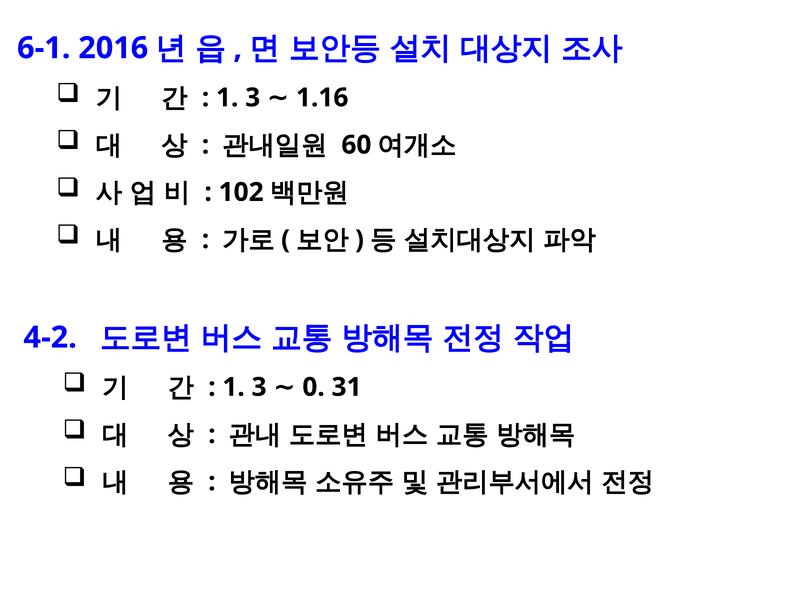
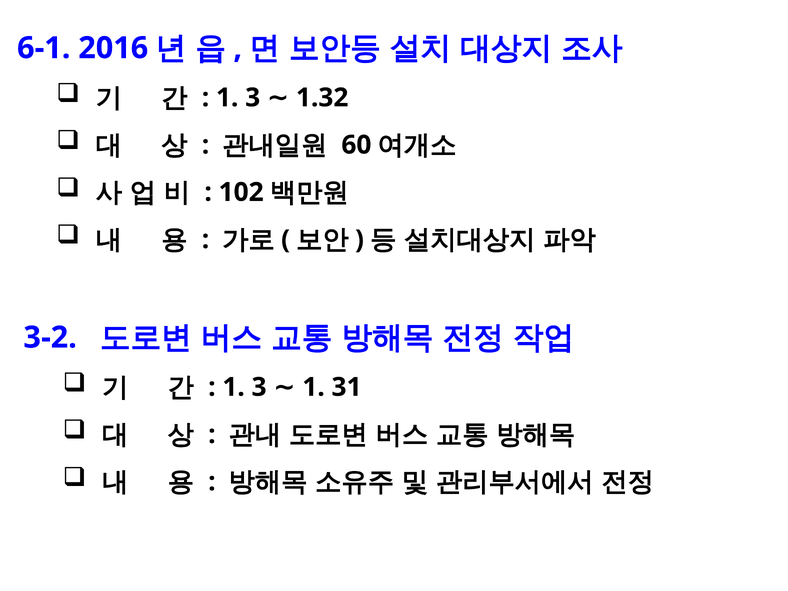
1.16: 1.16 -> 1.32 (322, 98)
4-2: 4-2 -> 3-2 (50, 338)
3 0: 0 -> 1 (314, 387)
